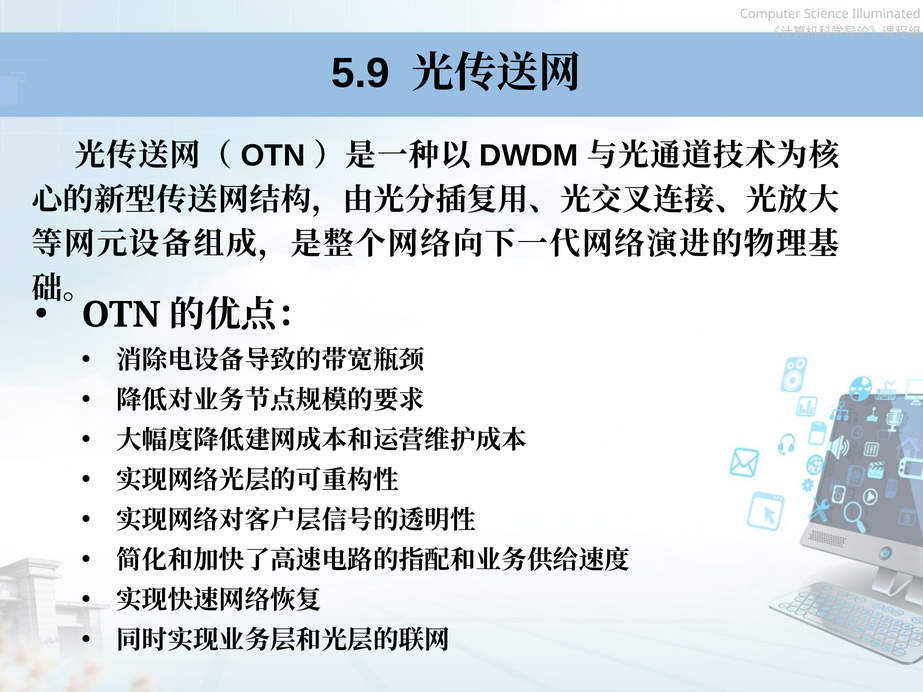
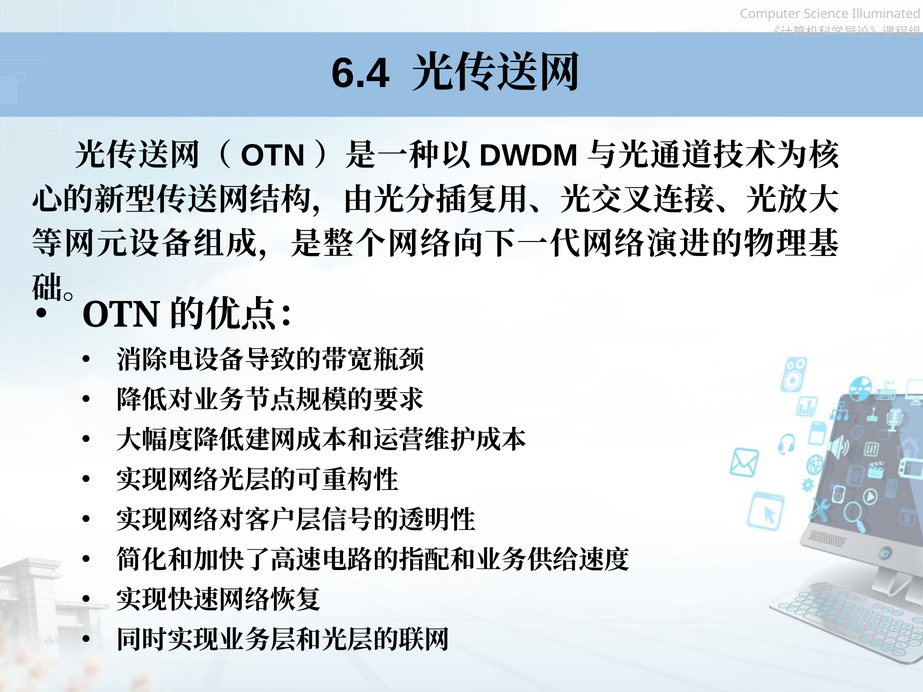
5.9: 5.9 -> 6.4 (361, 73)
